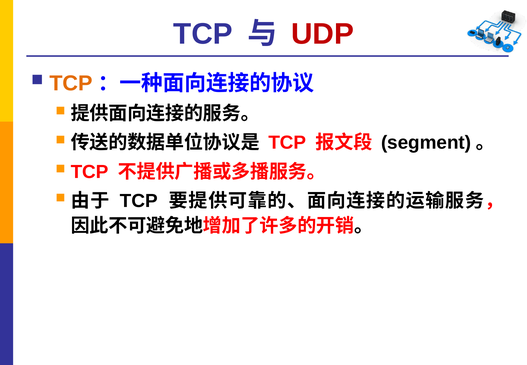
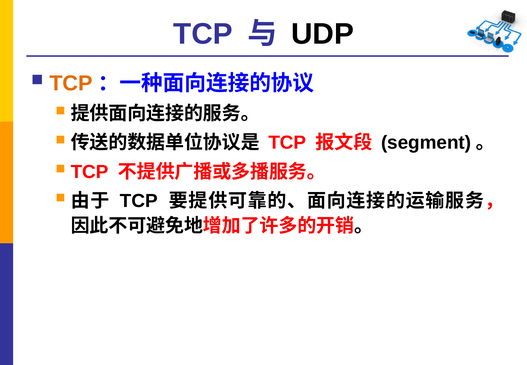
UDP colour: red -> black (323, 34)
